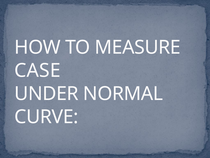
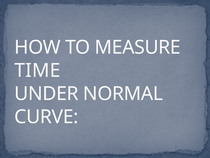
CASE: CASE -> TIME (37, 70)
